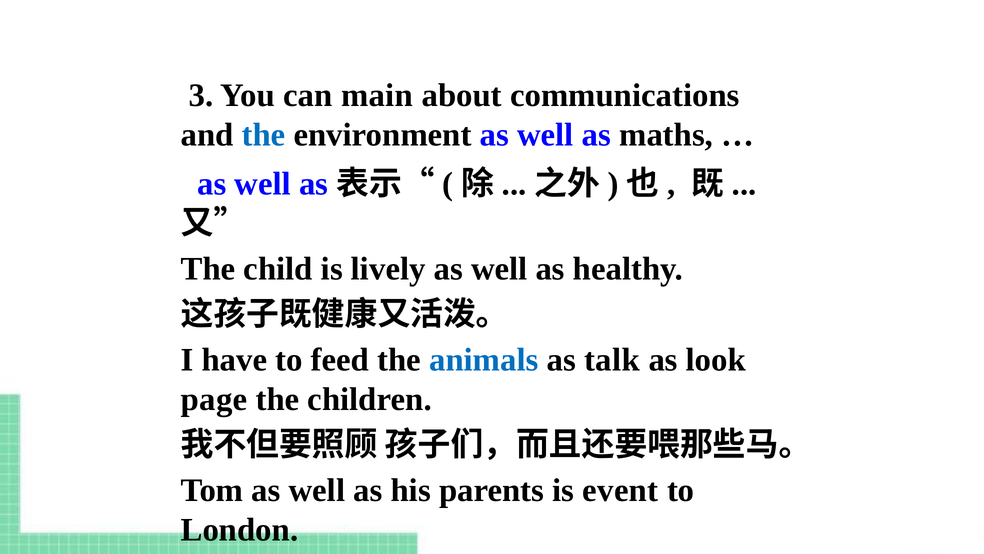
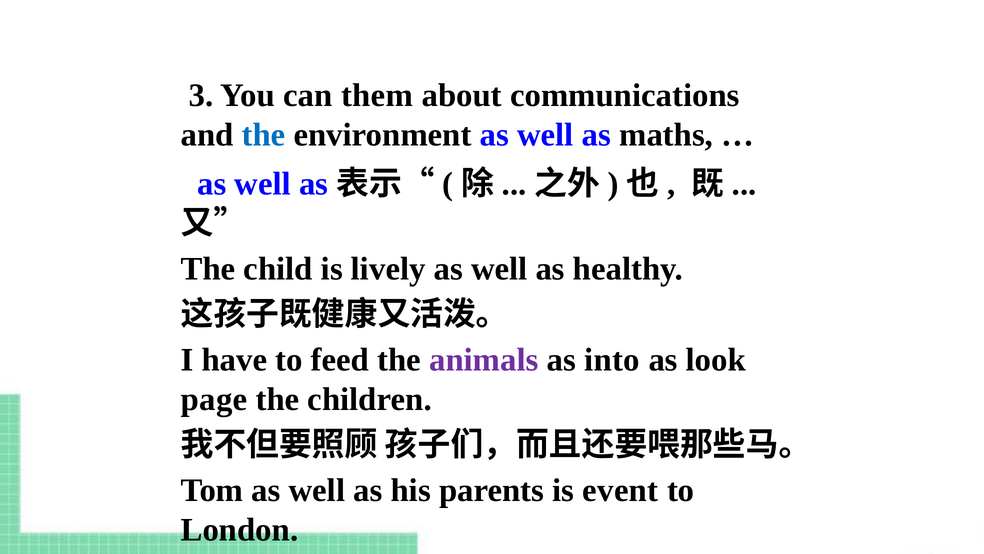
main: main -> them (377, 95)
animals colour: blue -> purple (484, 360)
talk: talk -> into (612, 360)
